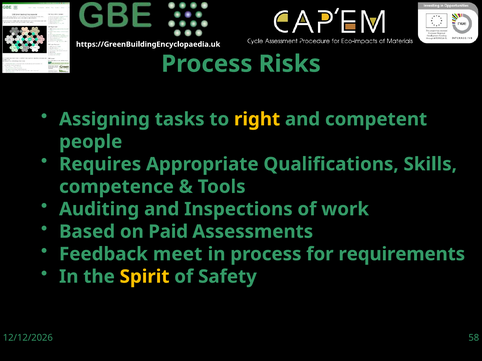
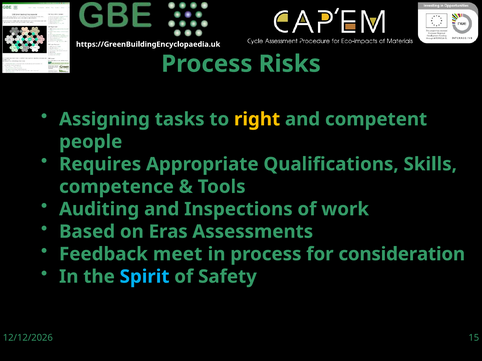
Paid: Paid -> Eras (168, 232)
requirements: requirements -> consideration (402, 254)
Spirit colour: yellow -> light blue (145, 277)
58: 58 -> 15 (474, 338)
